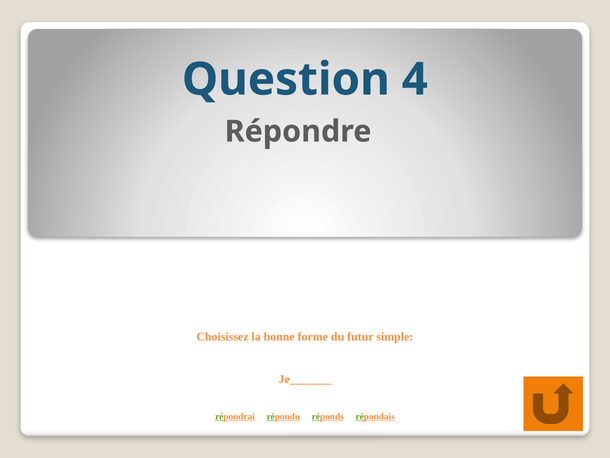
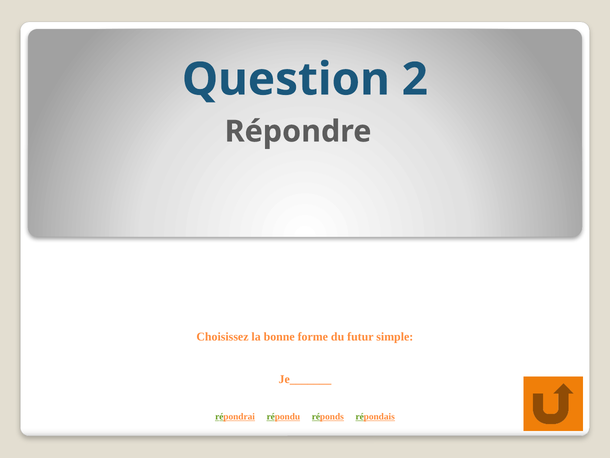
4: 4 -> 2 (415, 79)
